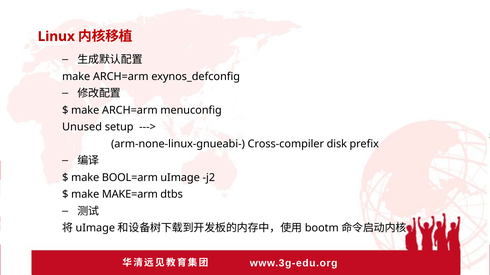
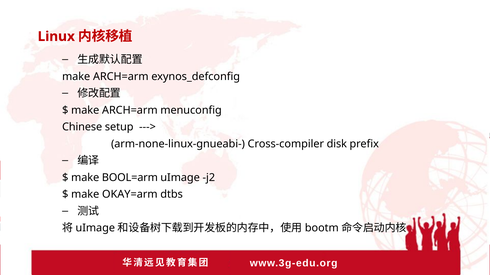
Unused: Unused -> Chinese (82, 127)
MAKE=arm: MAKE=arm -> OKAY=arm (130, 195)
